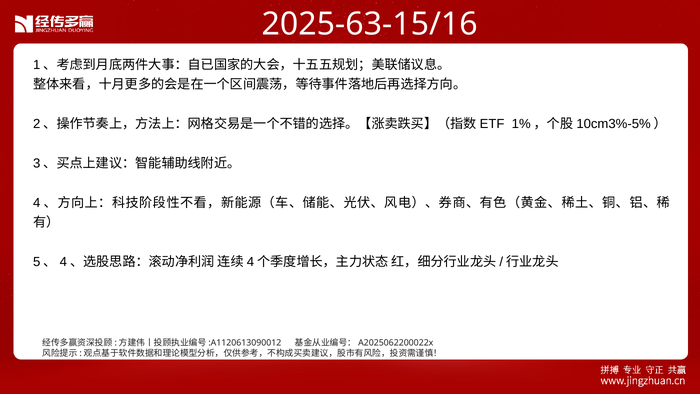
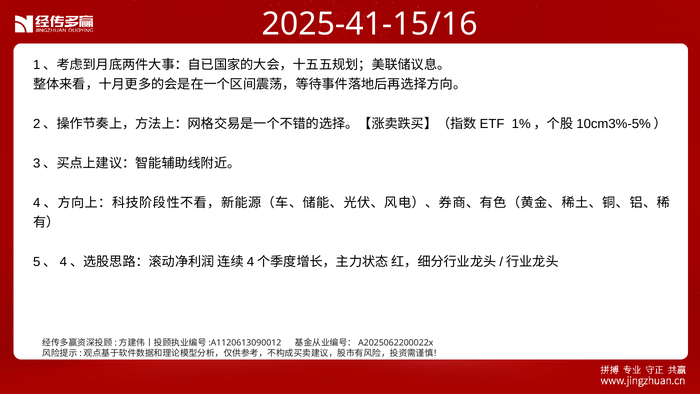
2025-63-15/16: 2025-63-15/16 -> 2025-41-15/16 (370, 24)
